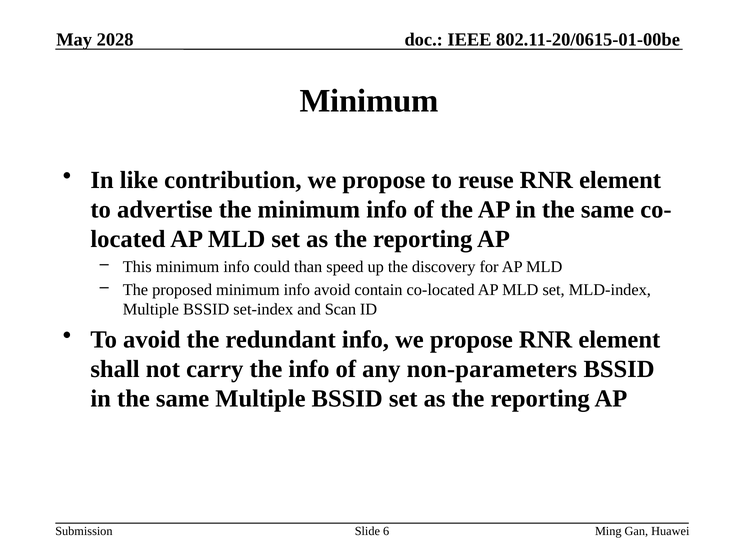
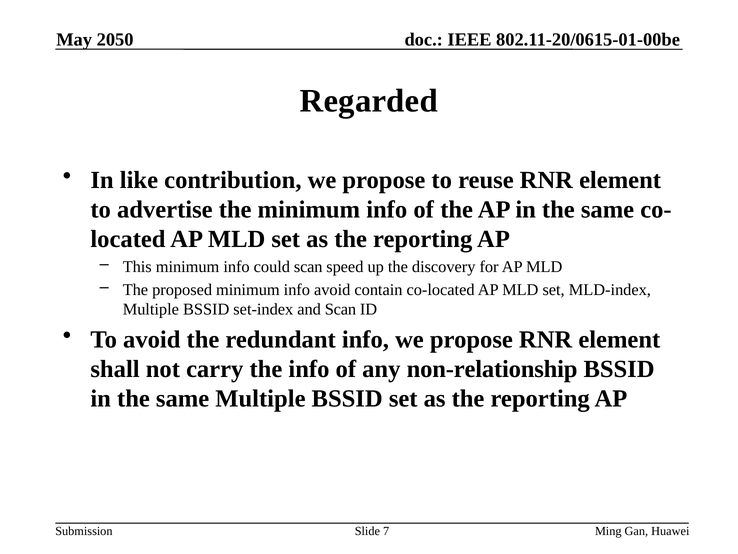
2028: 2028 -> 2050 (115, 39)
Minimum: Minimum -> Regarded (369, 101)
could than: than -> scan (308, 266)
non-parameters: non-parameters -> non-relationship (492, 369)
6: 6 -> 7 (386, 531)
